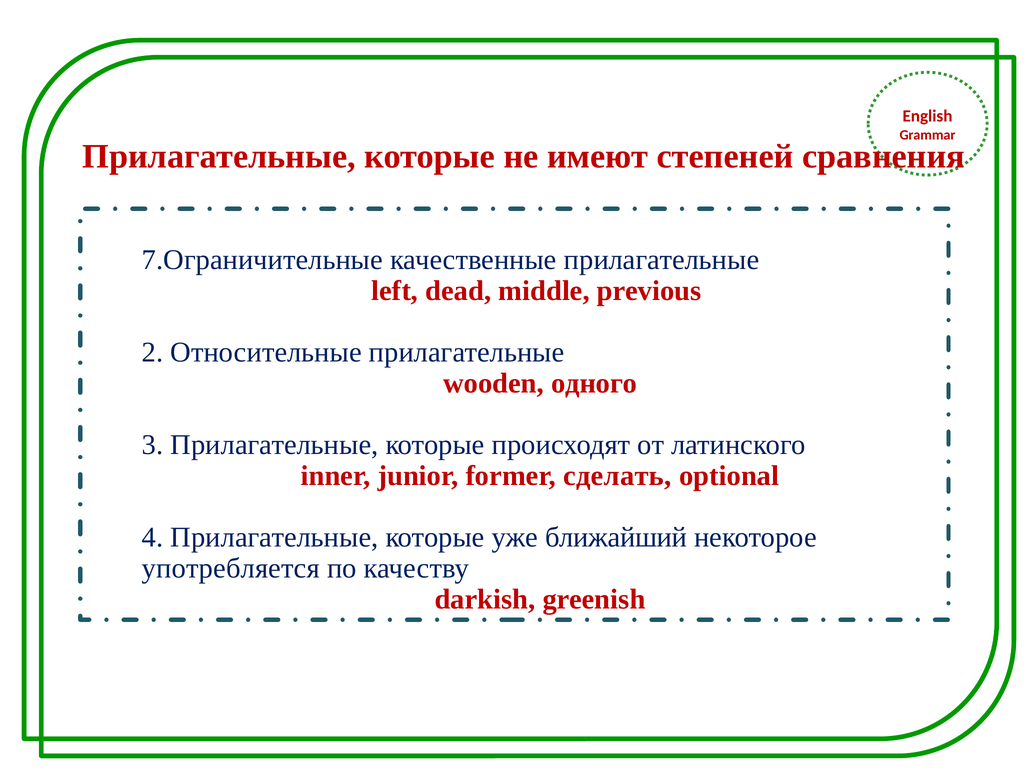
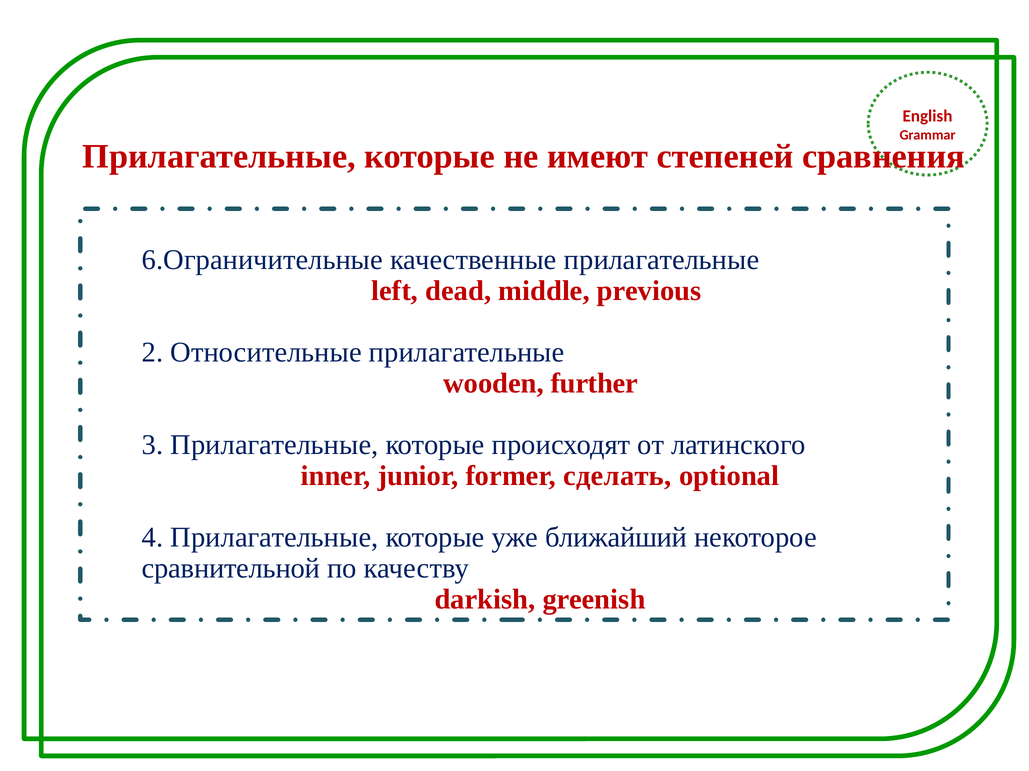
7.Ограничительные: 7.Ограничительные -> 6.Ограничительные (262, 260)
одного: одного -> further (594, 384)
употребляется: употребляется -> сравнительной (231, 569)
